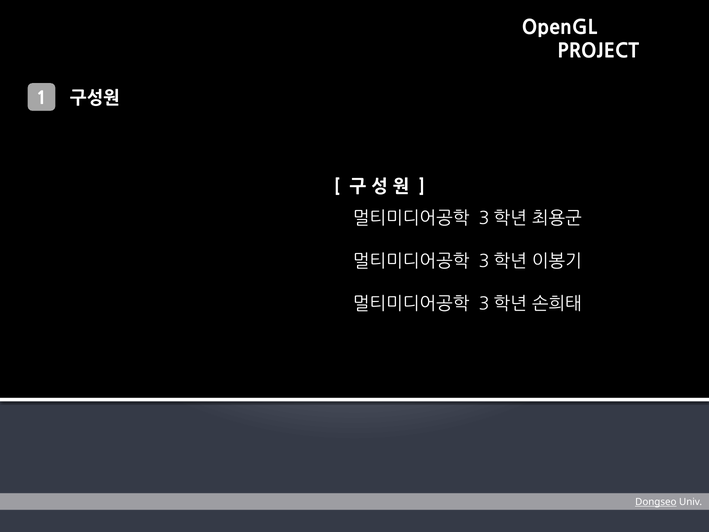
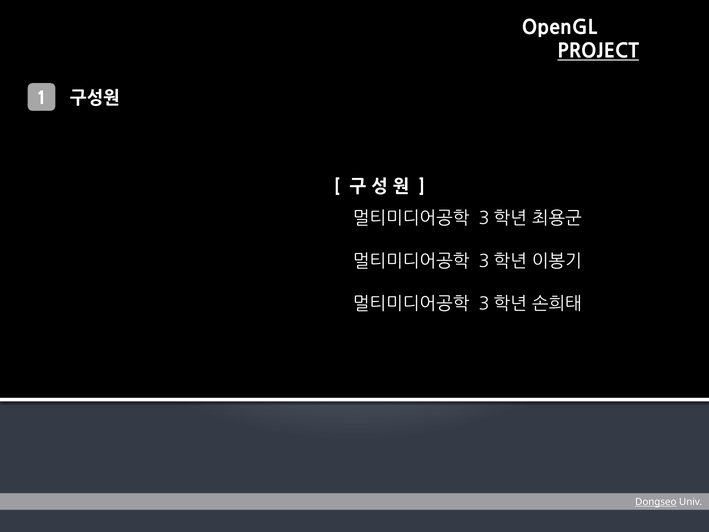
PROJECT underline: none -> present (598, 51)
